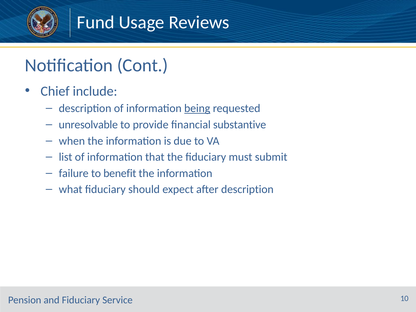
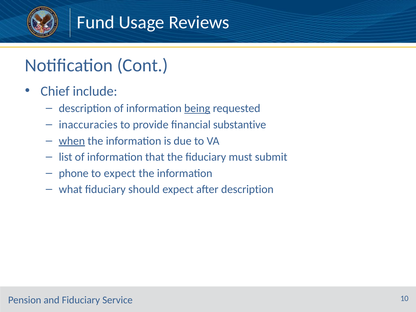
unresolvable: unresolvable -> inaccuracies (88, 125)
when underline: none -> present (72, 141)
failure: failure -> phone (74, 173)
to benefit: benefit -> expect (120, 173)
